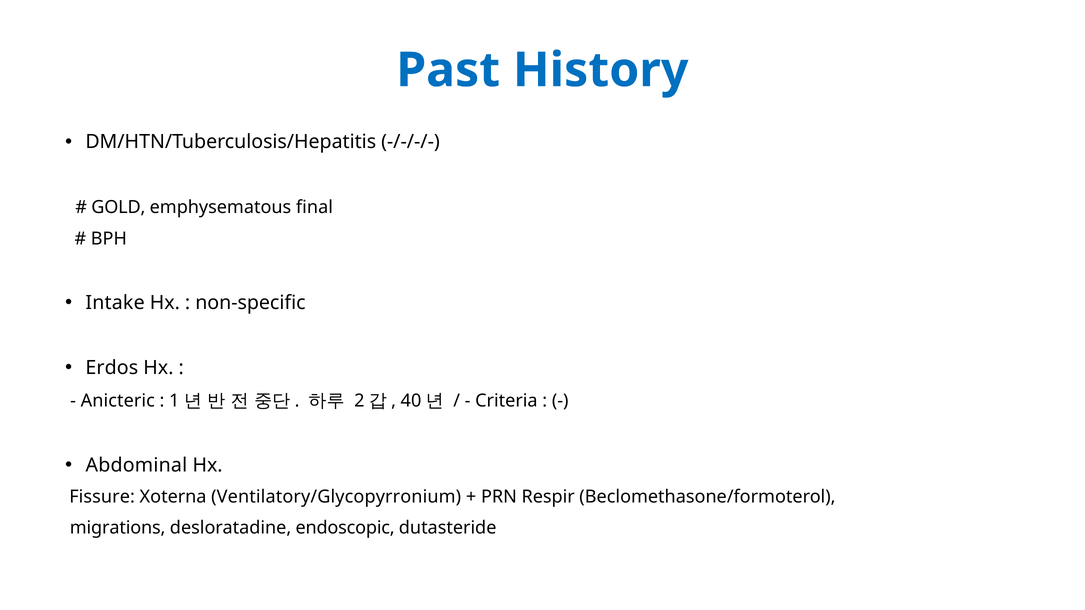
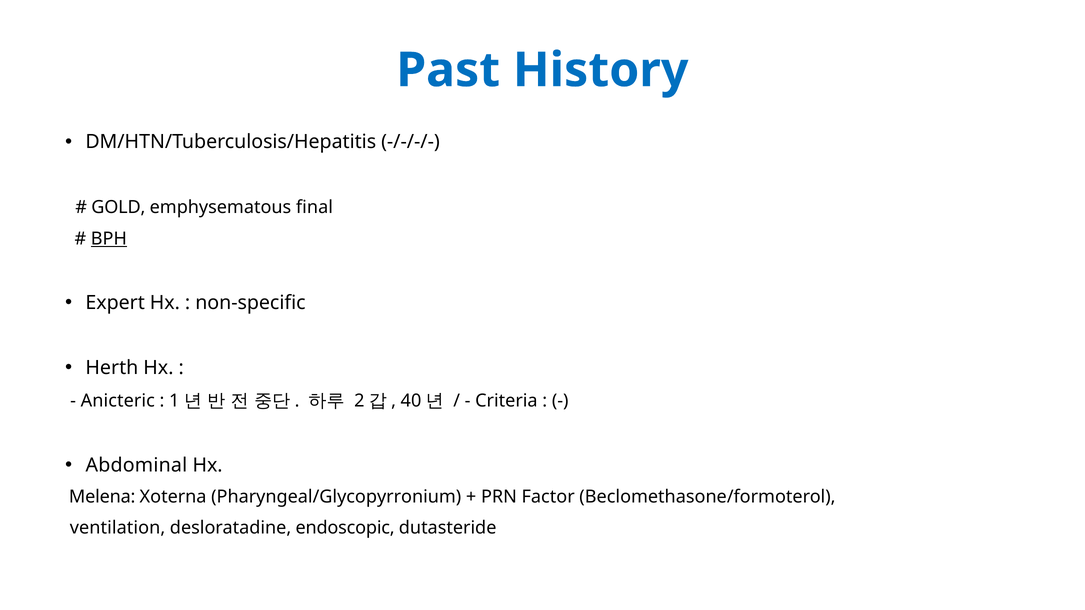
BPH underline: none -> present (109, 239)
Intake: Intake -> Expert (115, 303)
Erdos: Erdos -> Herth (112, 368)
Fissure: Fissure -> Melena (102, 497)
Ventilatory/Glycopyrronium: Ventilatory/Glycopyrronium -> Pharyngeal/Glycopyrronium (336, 497)
Respir: Respir -> Factor (548, 497)
migrations: migrations -> ventilation (118, 528)
